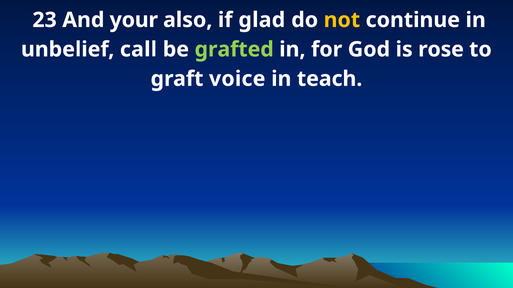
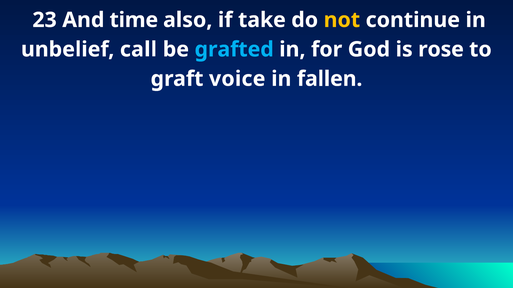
your: your -> time (134, 20)
glad: glad -> take (262, 20)
grafted colour: light green -> light blue (234, 50)
teach: teach -> fallen (330, 79)
